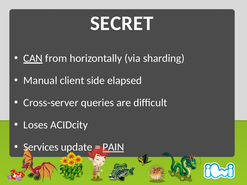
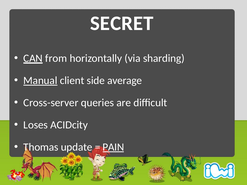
Manual underline: none -> present (40, 81)
elapsed: elapsed -> average (125, 81)
Services: Services -> Thomas (41, 147)
